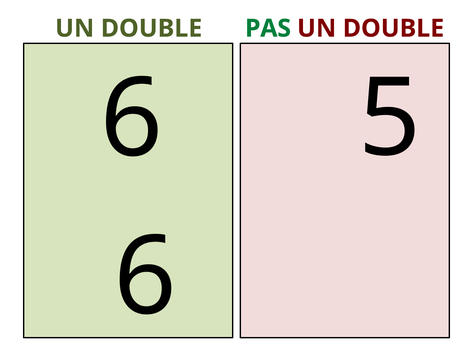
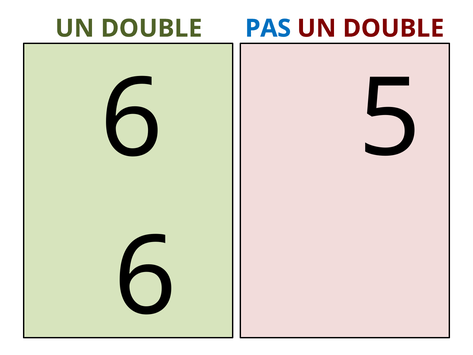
PAS colour: green -> blue (268, 28)
